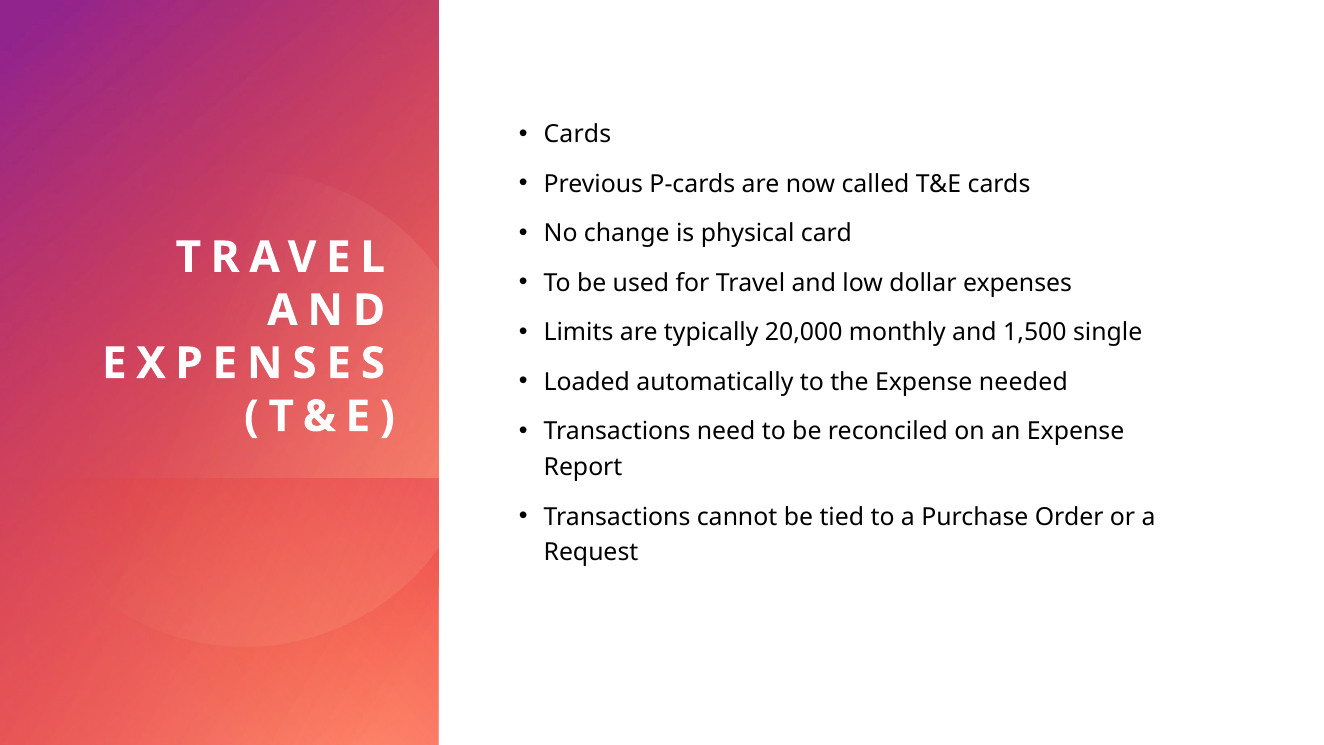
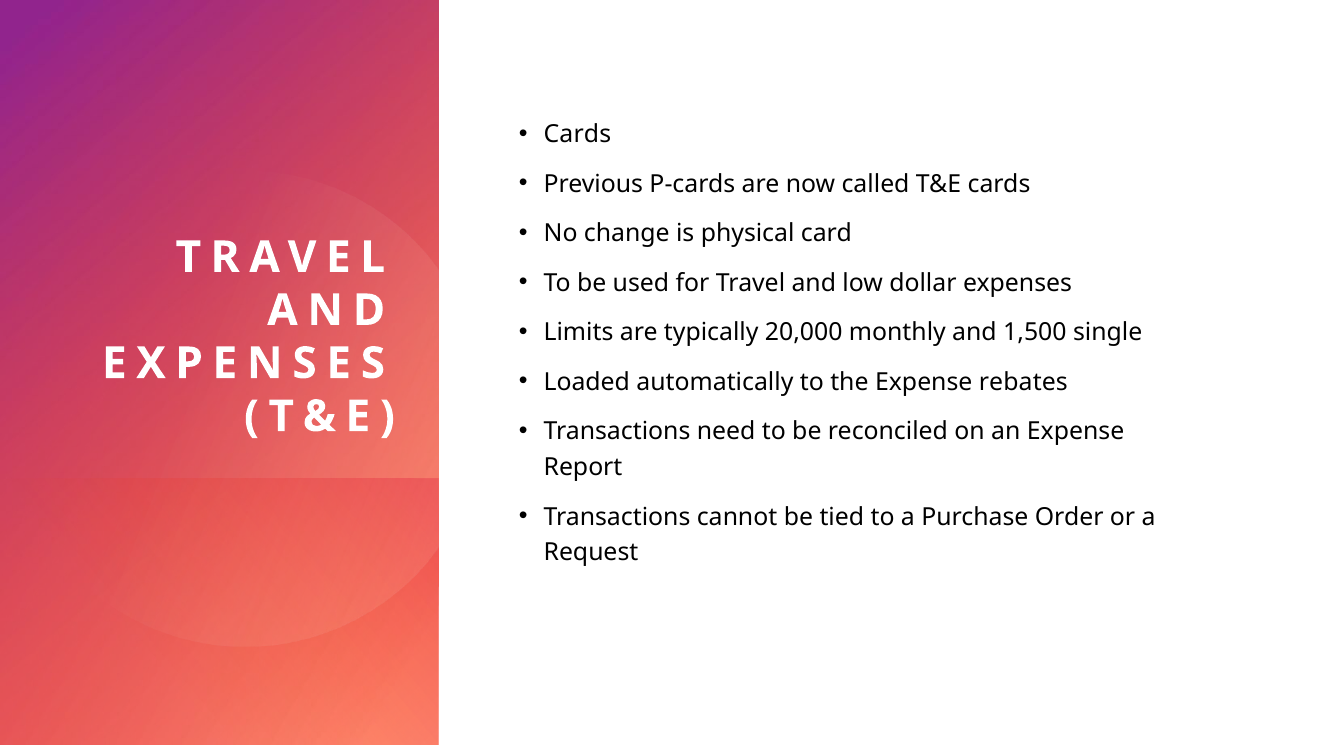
needed: needed -> rebates (1023, 382)
